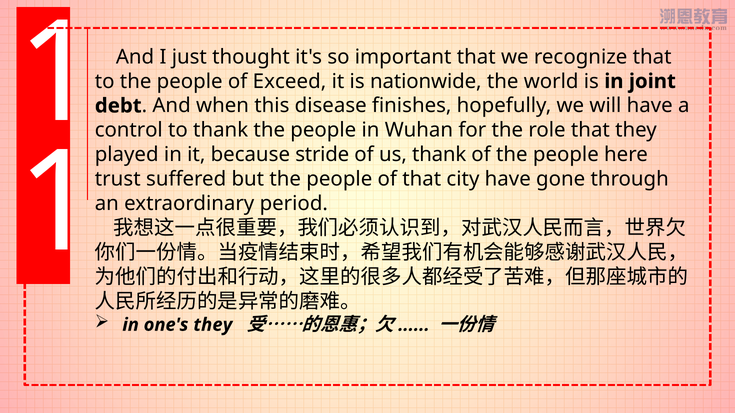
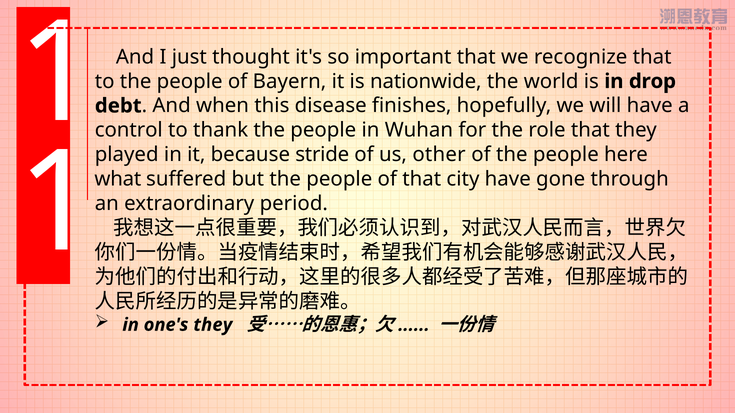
Exceed: Exceed -> Bayern (290, 81)
joint: joint -> drop (652, 81)
us thank: thank -> other (439, 155)
trust: trust -> what (118, 179)
